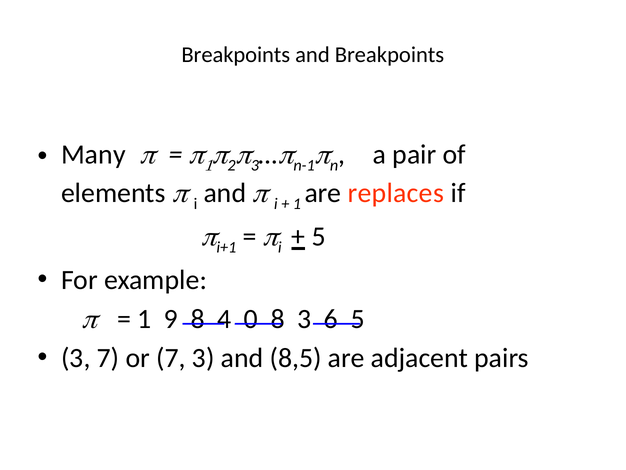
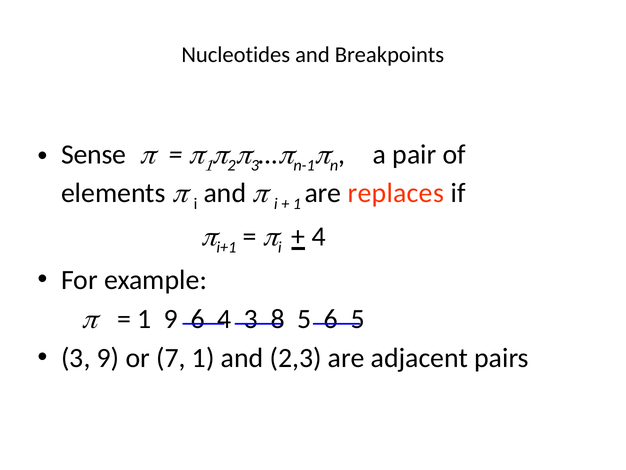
Breakpoints: Breakpoints -> Nucleotides (236, 55)
Many: Many -> Sense (94, 155)
5: 5 -> 4 (319, 236)
9 8: 8 -> 6 (198, 319)
4 0: 0 -> 3 (251, 319)
8 3: 3 -> 5 (304, 319)
3 7: 7 -> 9 (108, 358)
7 3: 3 -> 1 (203, 358)
8,5: 8,5 -> 2,3 (296, 358)
